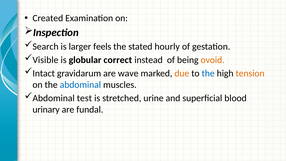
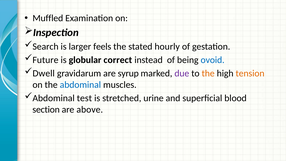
Created: Created -> Muffled (48, 18)
Visible: Visible -> Future (45, 60)
ovoid colour: orange -> blue (213, 60)
Intact: Intact -> Dwell (44, 73)
wave: wave -> syrup (128, 73)
due colour: orange -> purple (182, 73)
the colour: blue -> orange (208, 73)
urinary: urinary -> section (46, 109)
fundal: fundal -> above (90, 109)
